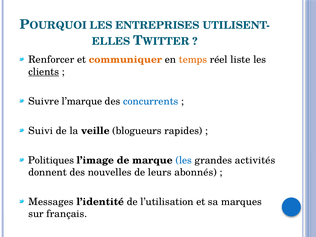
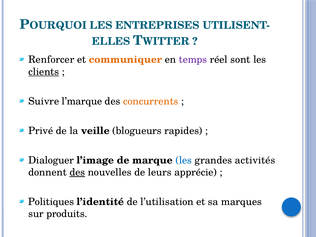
temps colour: orange -> purple (193, 60)
liste: liste -> sont (240, 60)
concurrents colour: blue -> orange (151, 101)
Suivi: Suivi -> Privé (41, 131)
Politiques: Politiques -> Dialoguer (51, 160)
des underline: none -> present (77, 172)
abonnés: abonnés -> apprécie (196, 172)
Messages: Messages -> Politiques (51, 202)
français: français -> produits (67, 214)
